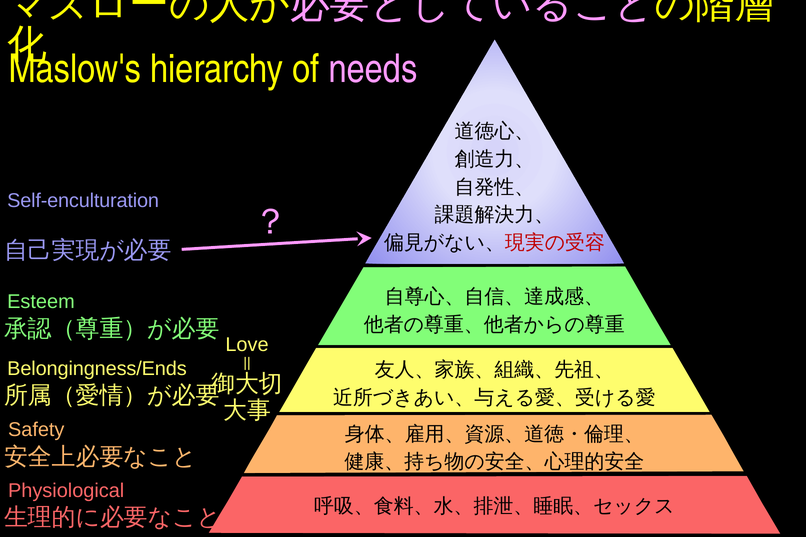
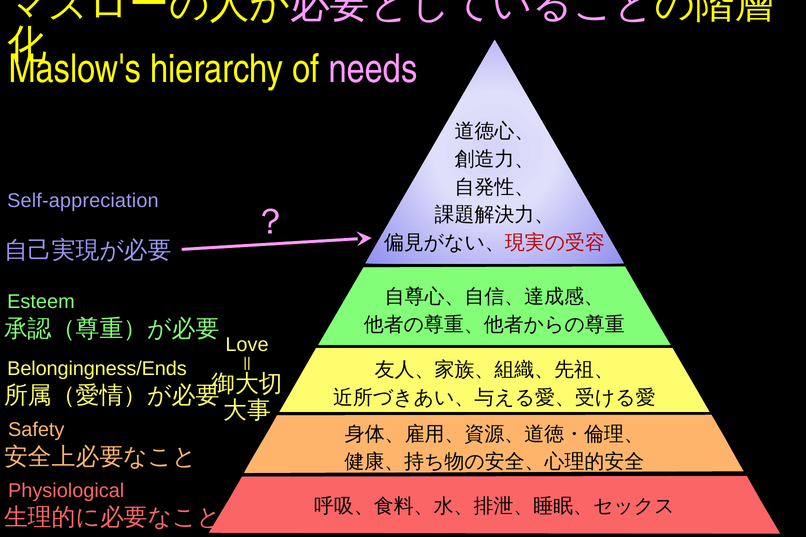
Self-enculturation: Self-enculturation -> Self-appreciation (83, 201)
